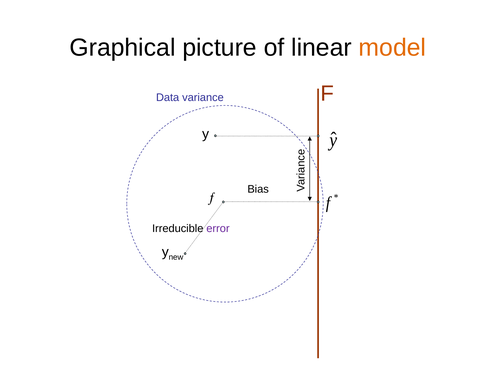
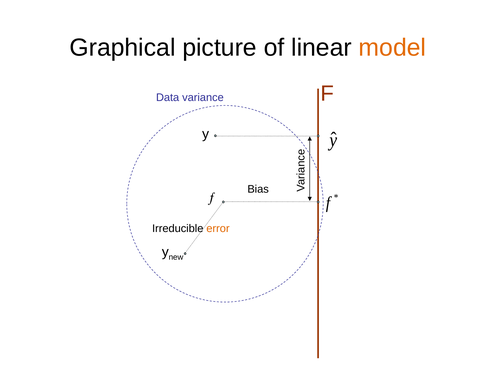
error colour: purple -> orange (218, 228)
